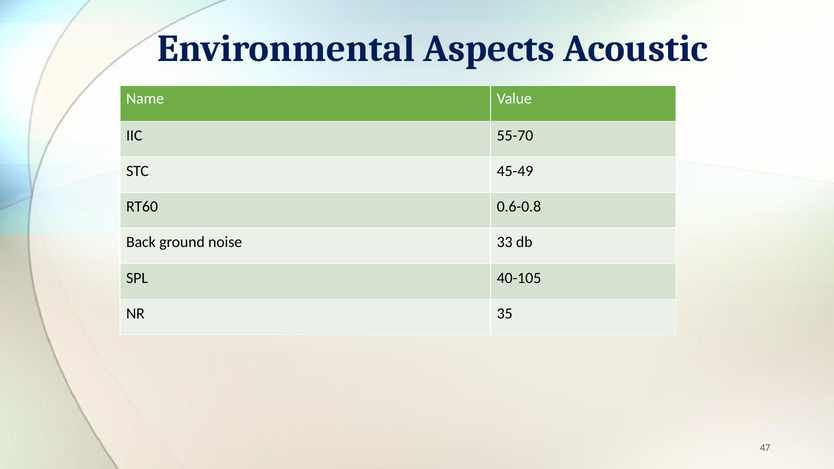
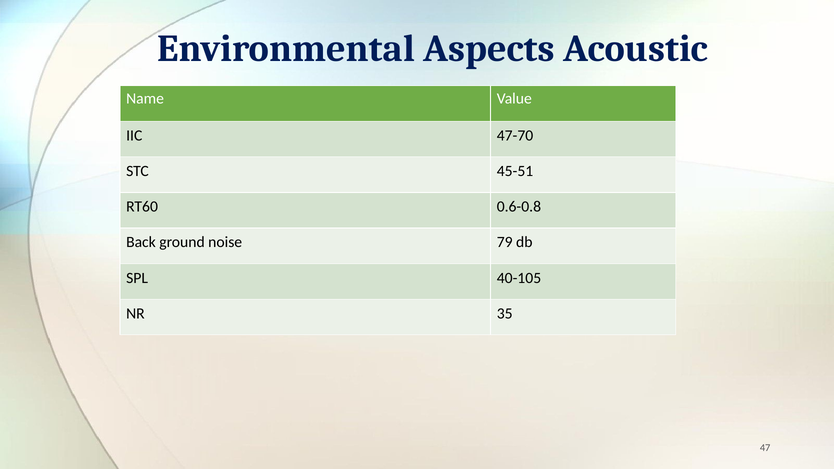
55-70: 55-70 -> 47-70 (515, 135)
45-49: 45-49 -> 45-51 (515, 171)
33: 33 -> 79 (505, 242)
